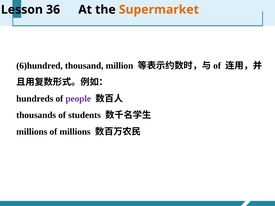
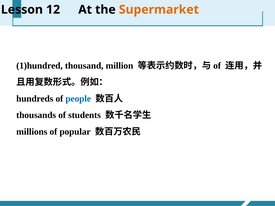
36: 36 -> 12 (53, 10)
6)hundred: 6)hundred -> 1)hundred (39, 66)
people colour: purple -> blue (78, 99)
of millions: millions -> popular (75, 132)
